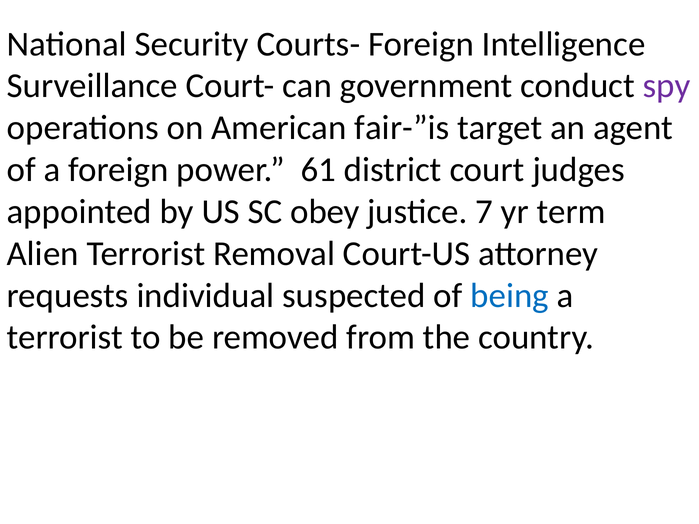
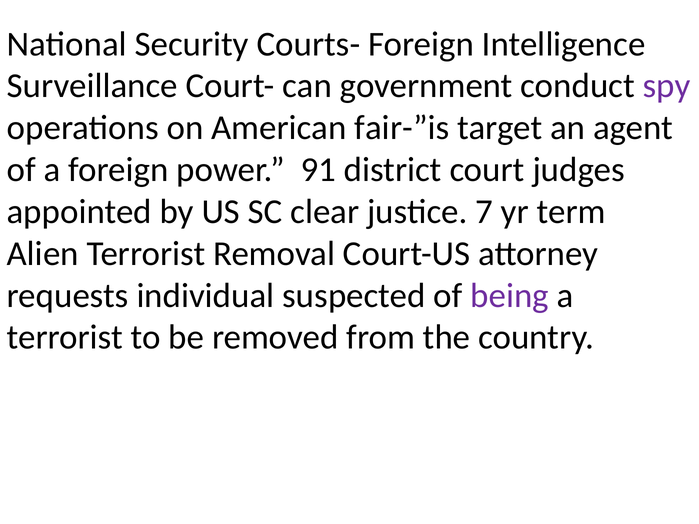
61: 61 -> 91 (318, 170)
obey: obey -> clear (325, 212)
being colour: blue -> purple (510, 296)
